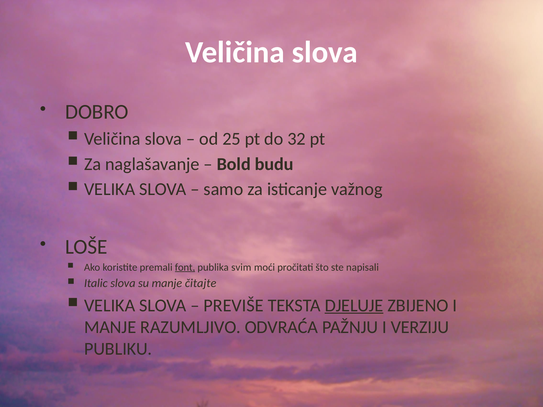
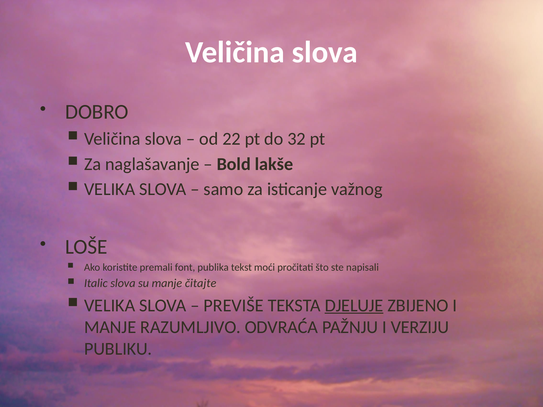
25: 25 -> 22 (231, 139)
budu: budu -> lakše (274, 164)
font underline: present -> none (185, 267)
svim: svim -> tekst (241, 267)
